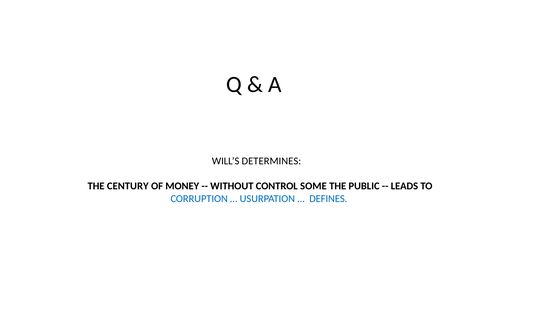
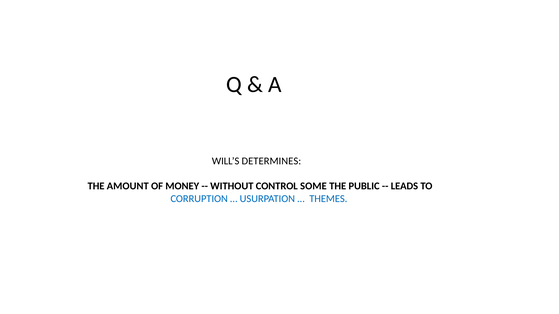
CENTURY: CENTURY -> AMOUNT (128, 186)
DEFINES: DEFINES -> THEMES (328, 199)
